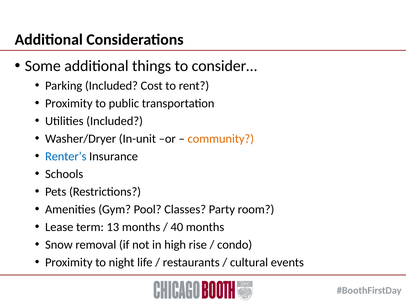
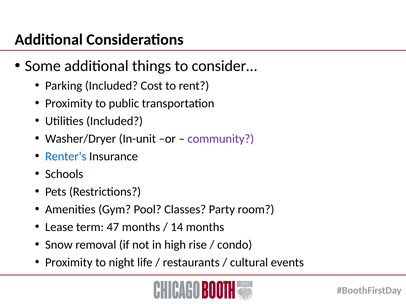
community colour: orange -> purple (221, 139)
13: 13 -> 47 (113, 227)
40: 40 -> 14 (177, 227)
